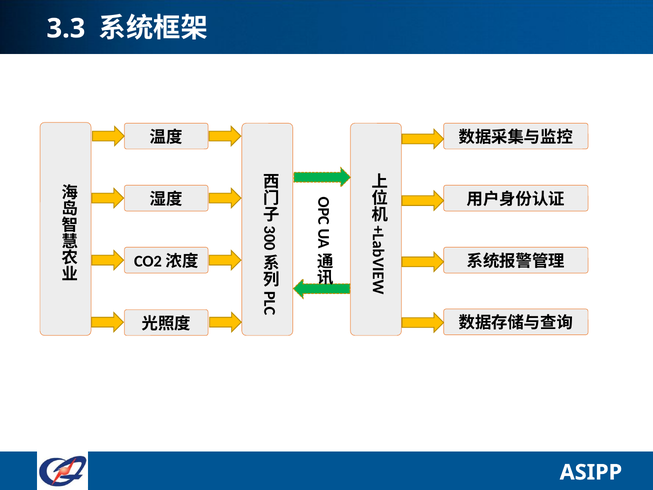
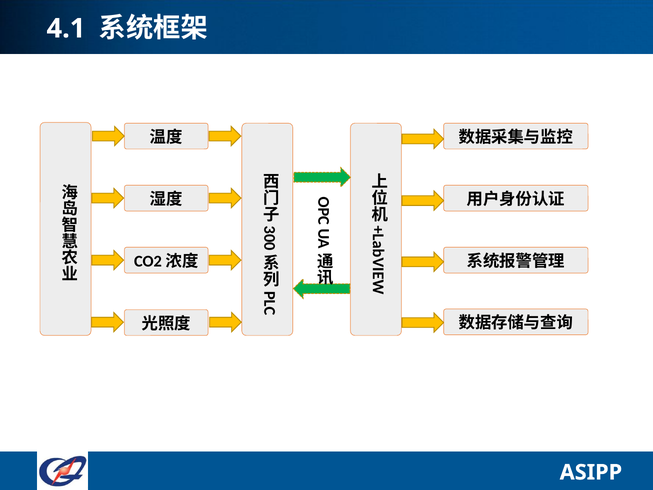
3.3: 3.3 -> 4.1 (66, 28)
